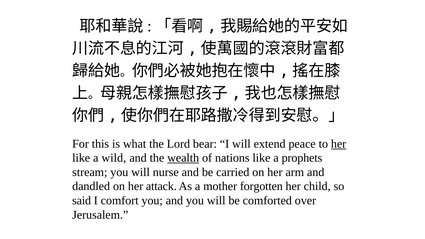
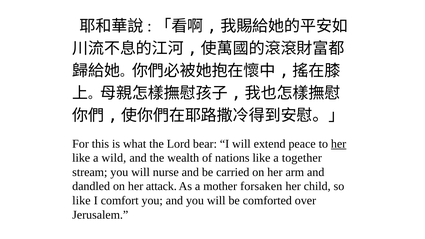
wealth underline: present -> none (183, 158)
prophets: prophets -> together (302, 158)
forgotten: forgotten -> forsaken (261, 186)
said: said -> like (81, 201)
